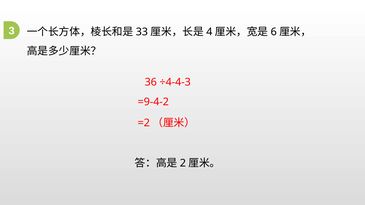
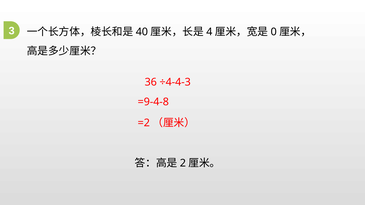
33: 33 -> 40 (142, 32)
6: 6 -> 0 (274, 32)
=9-4-2: =9-4-2 -> =9-4-8 (153, 102)
